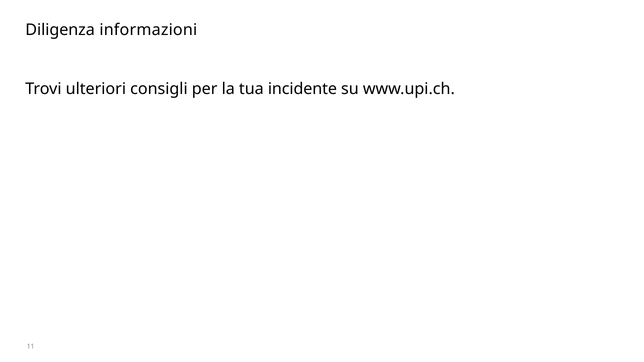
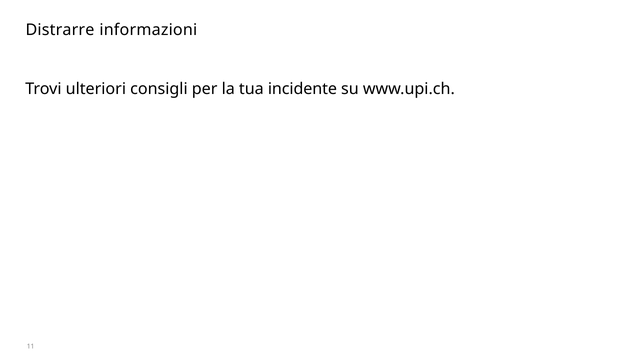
Diligenza: Diligenza -> Distrarre (60, 30)
